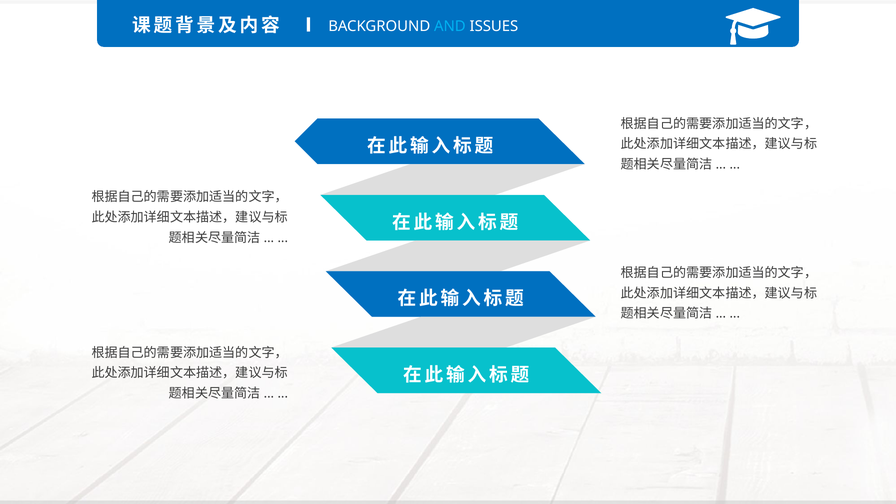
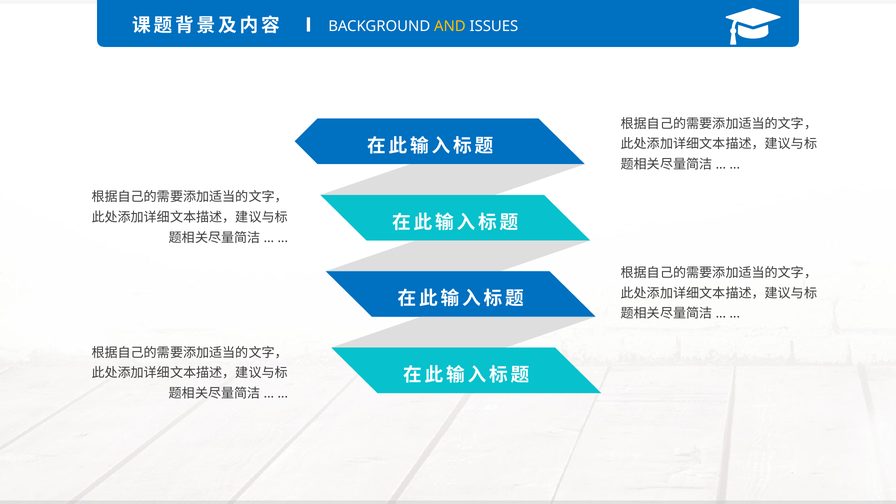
AND colour: light blue -> yellow (450, 26)
